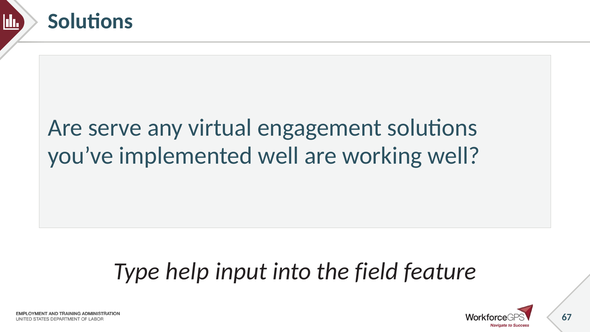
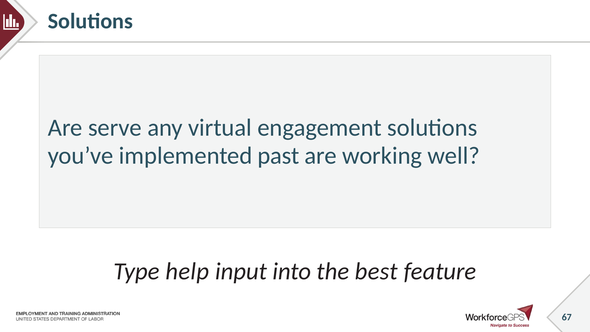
implemented well: well -> past (279, 156)
field: field -> best (376, 271)
